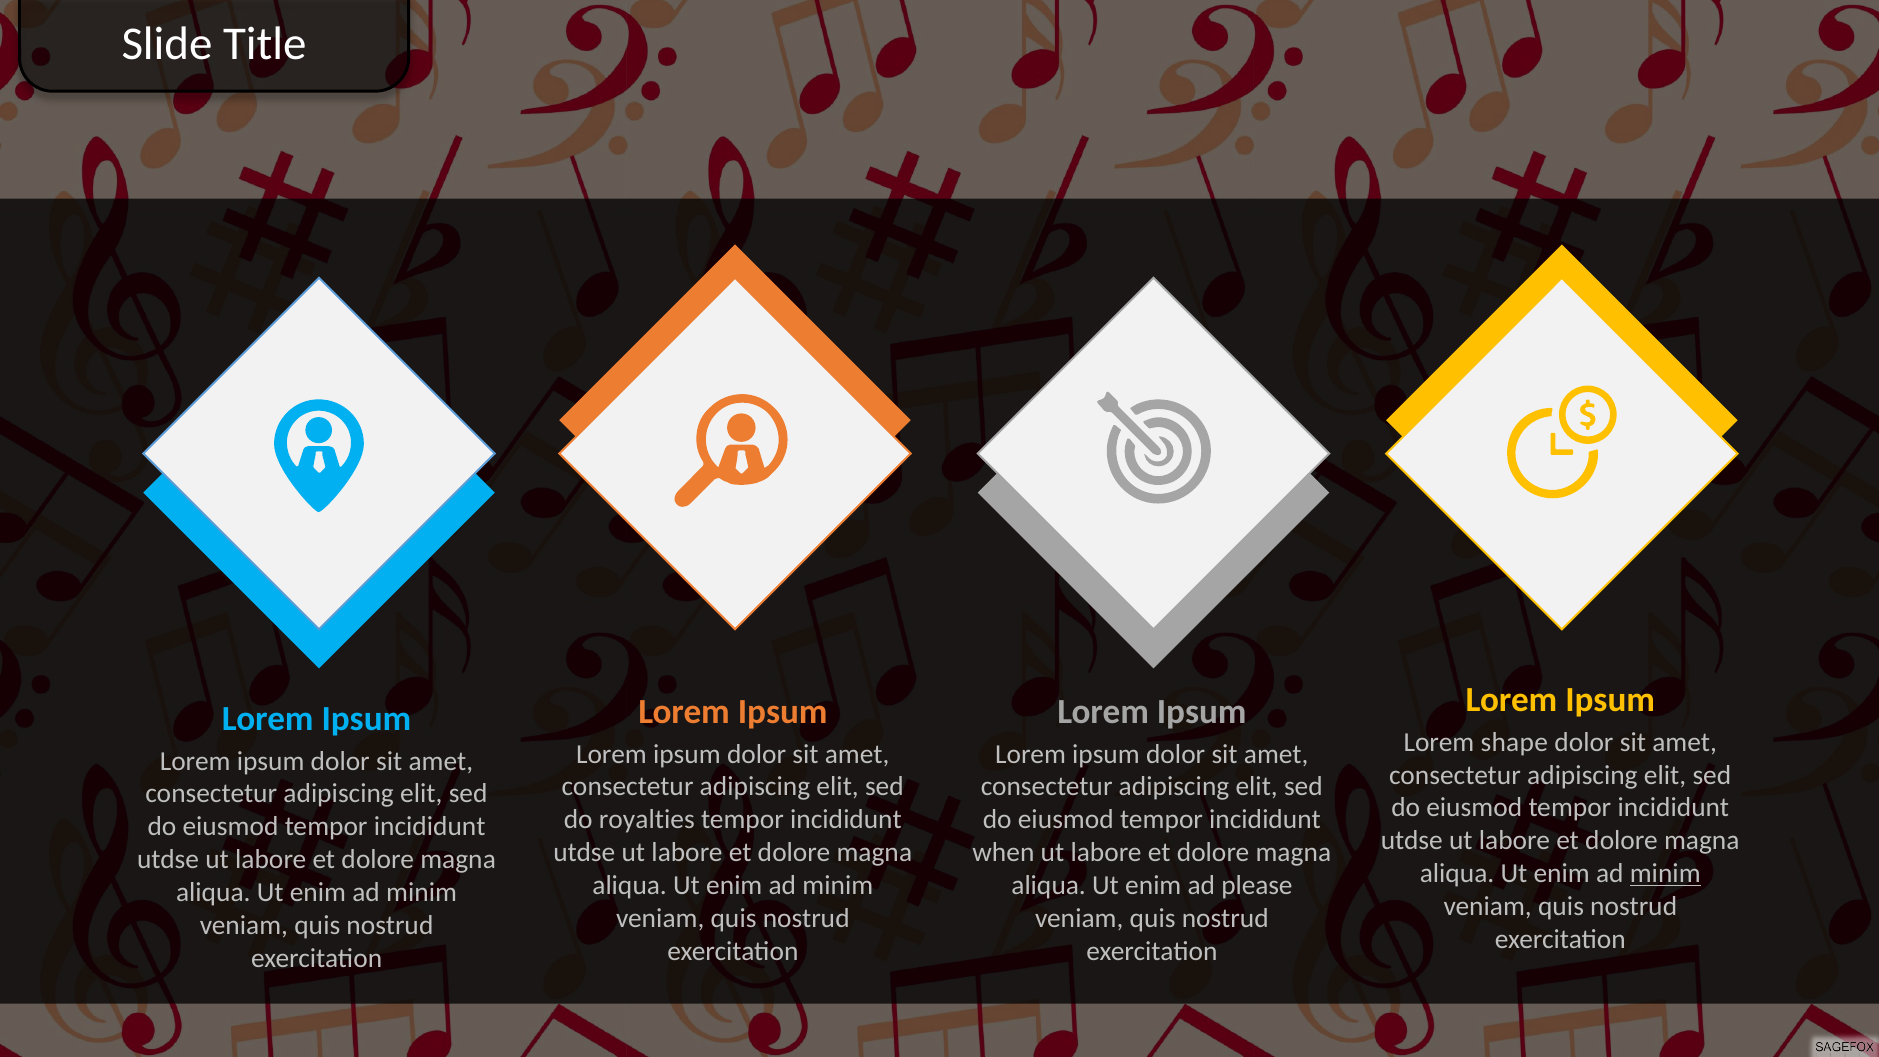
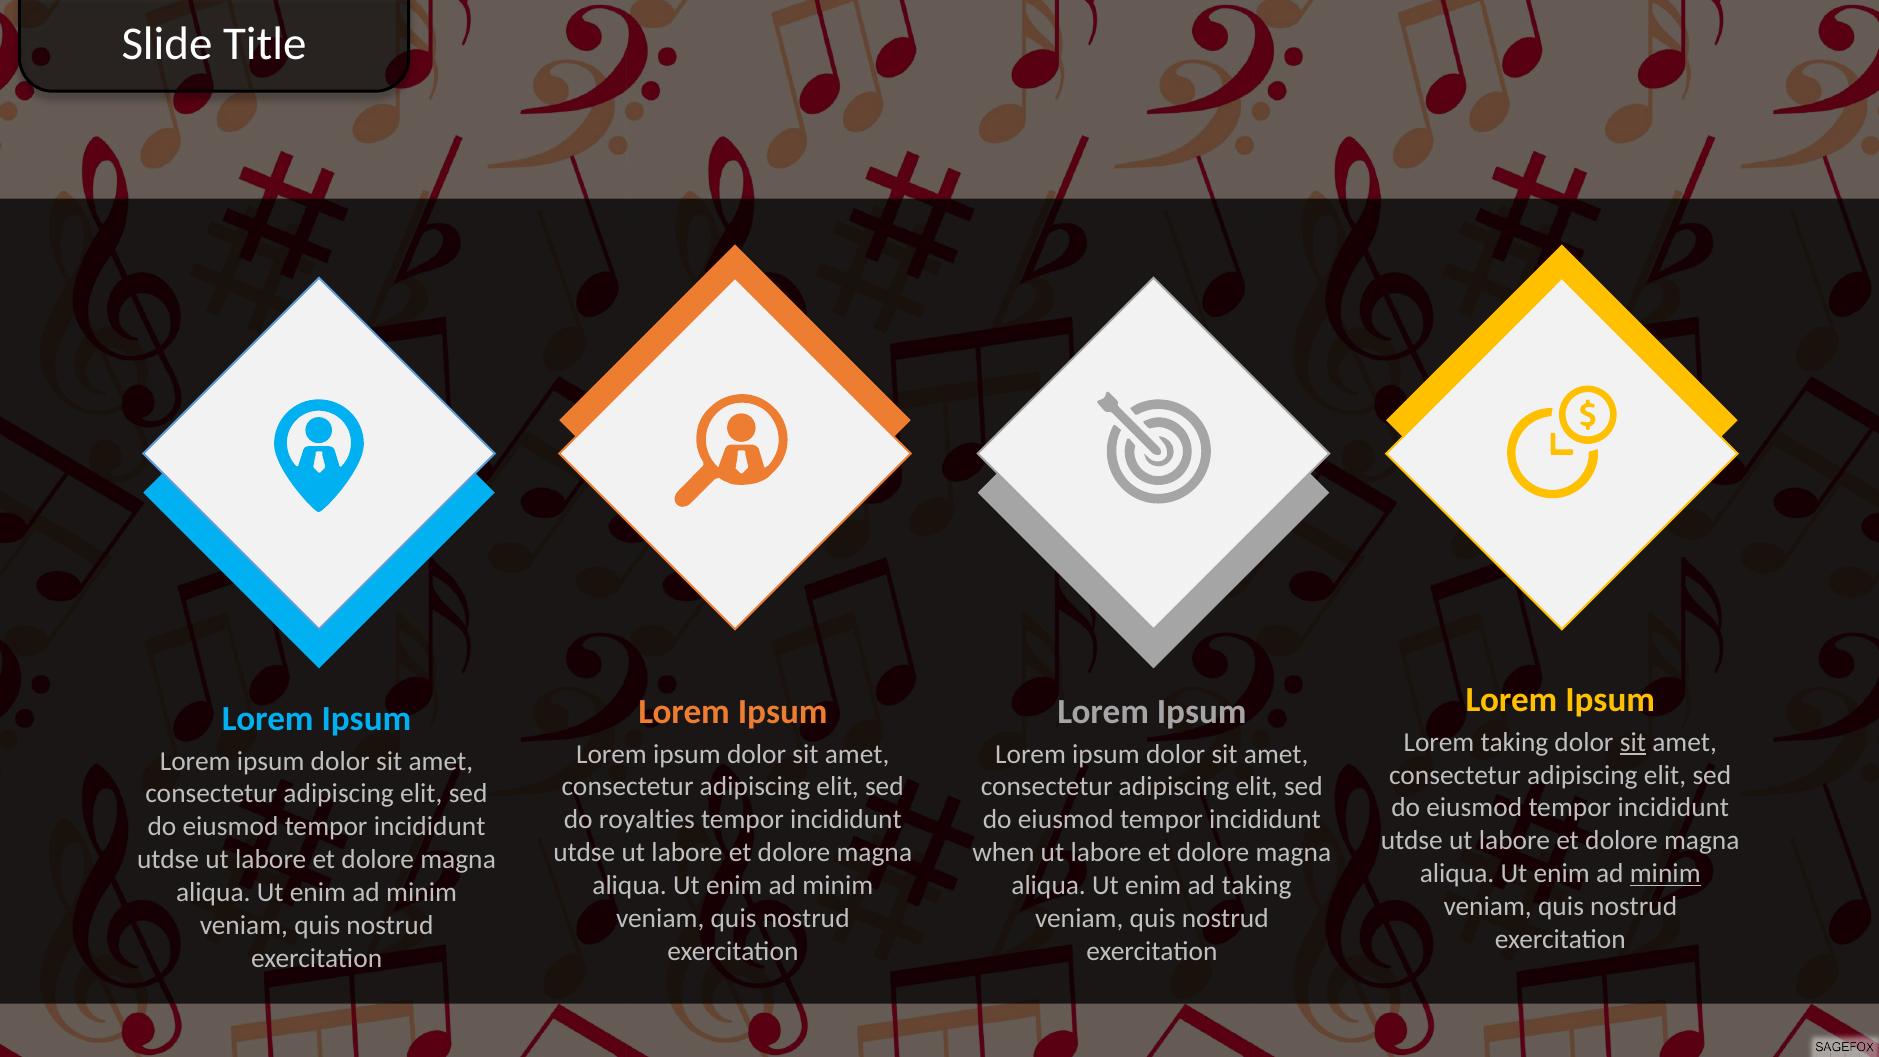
Lorem shape: shape -> taking (1514, 742)
sit underline: none -> present (1633, 742)
ad please: please -> taking (1257, 886)
